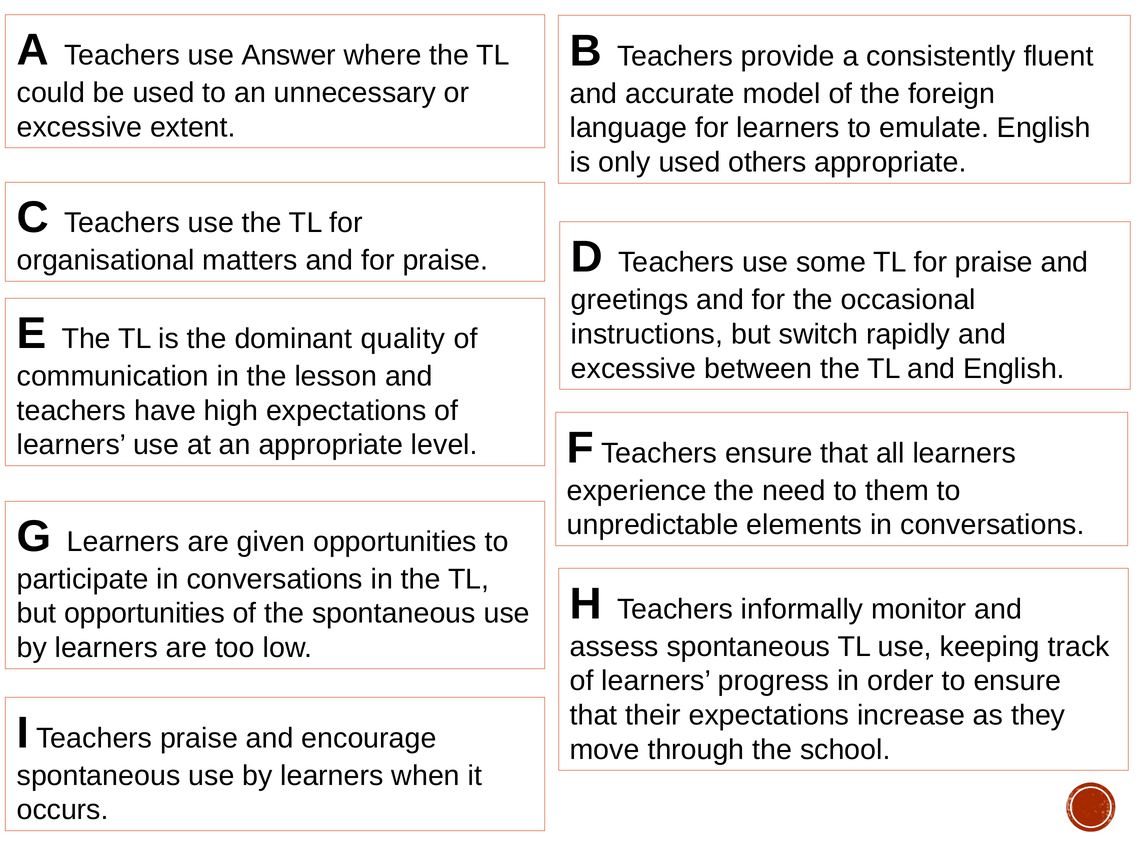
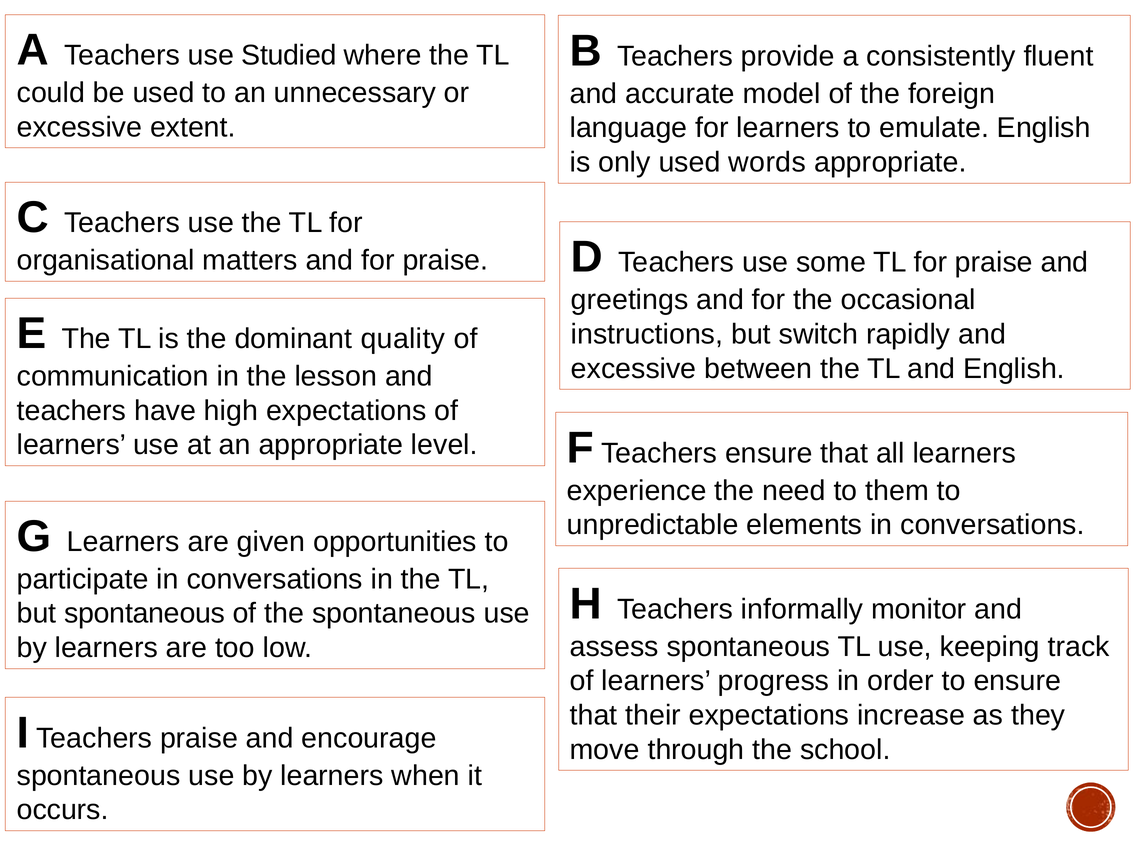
Answer: Answer -> Studied (289, 55)
others: others -> words (767, 162)
but opportunities: opportunities -> spontaneous (145, 614)
